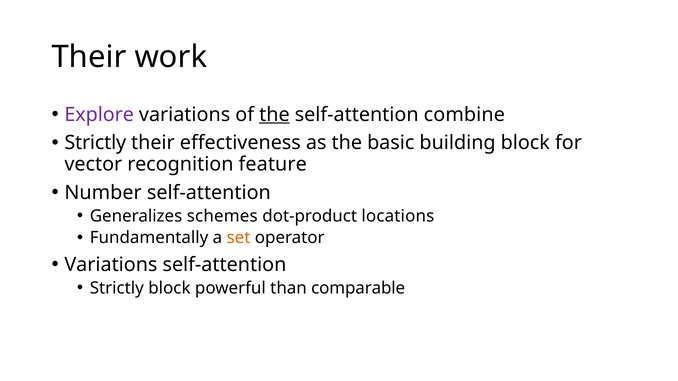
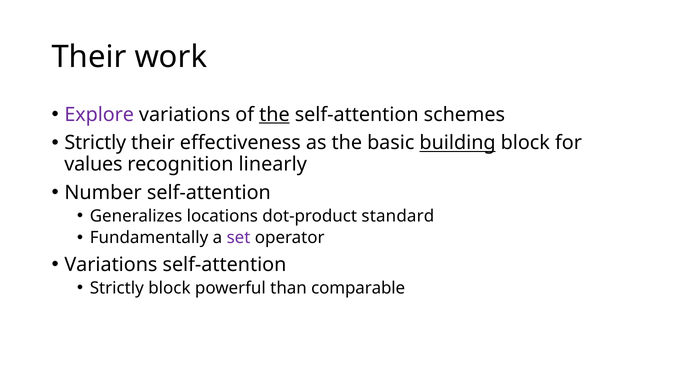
combine: combine -> schemes (464, 115)
building underline: none -> present (458, 143)
vector: vector -> values (93, 164)
feature: feature -> linearly (273, 164)
schemes: schemes -> locations (222, 216)
locations: locations -> standard (398, 216)
set colour: orange -> purple (239, 238)
